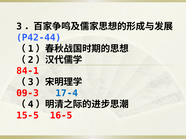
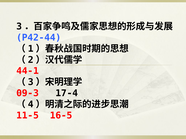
84-1: 84-1 -> 44-1 (28, 71)
17-4 colour: blue -> black (67, 94)
15-5: 15-5 -> 11-5 (28, 116)
